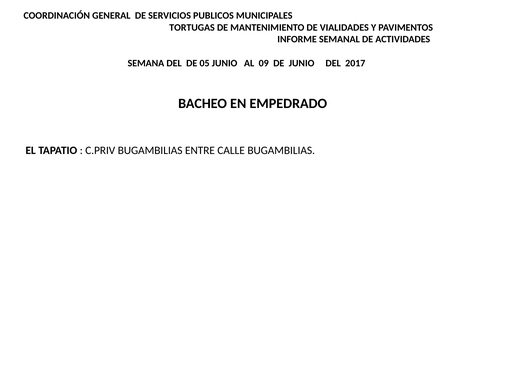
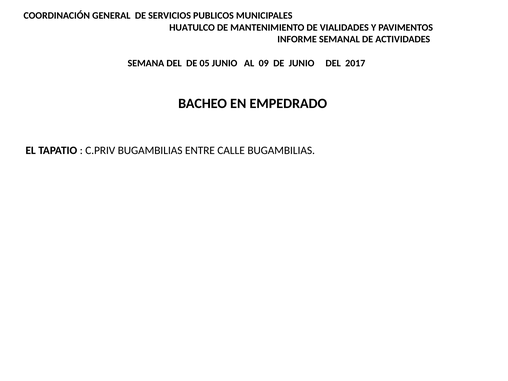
TORTUGAS: TORTUGAS -> HUATULCO (192, 28)
